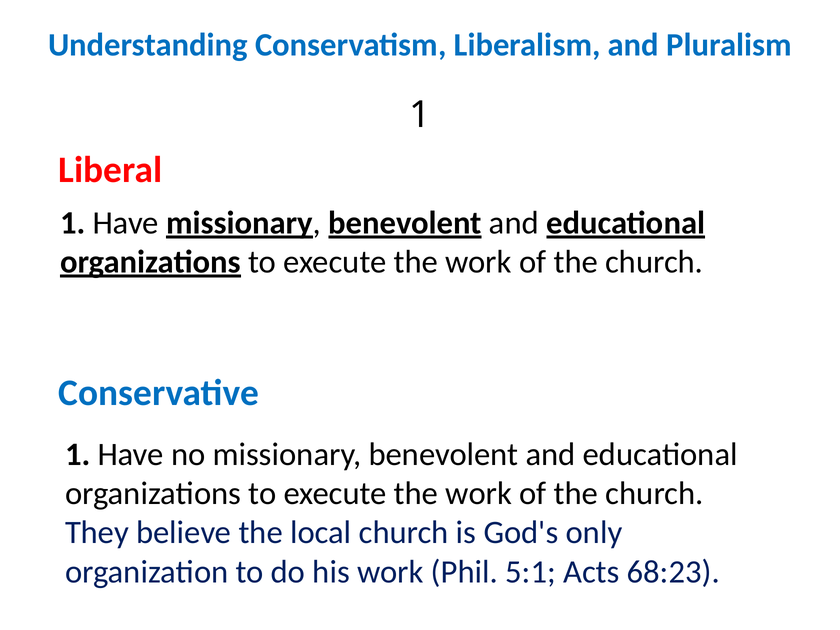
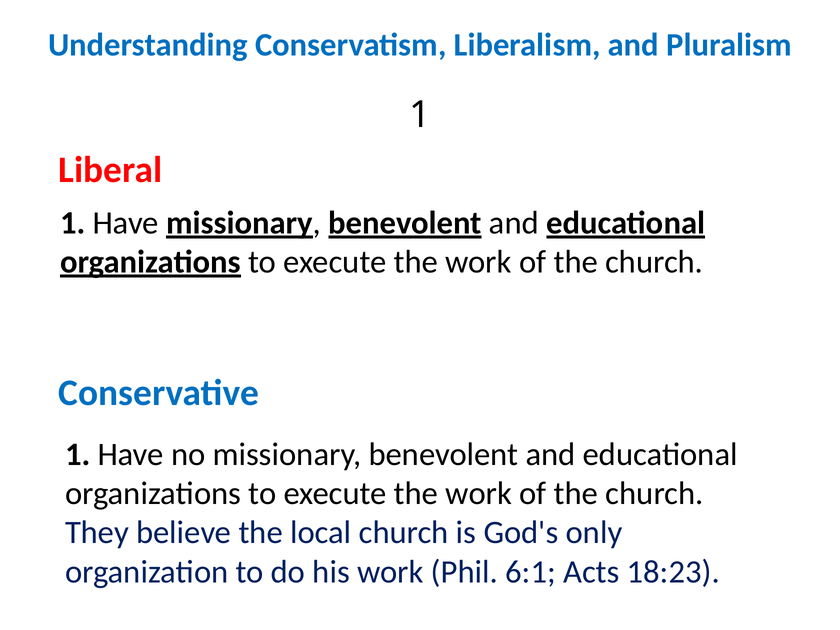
5:1: 5:1 -> 6:1 (531, 572)
68:23: 68:23 -> 18:23 (673, 572)
